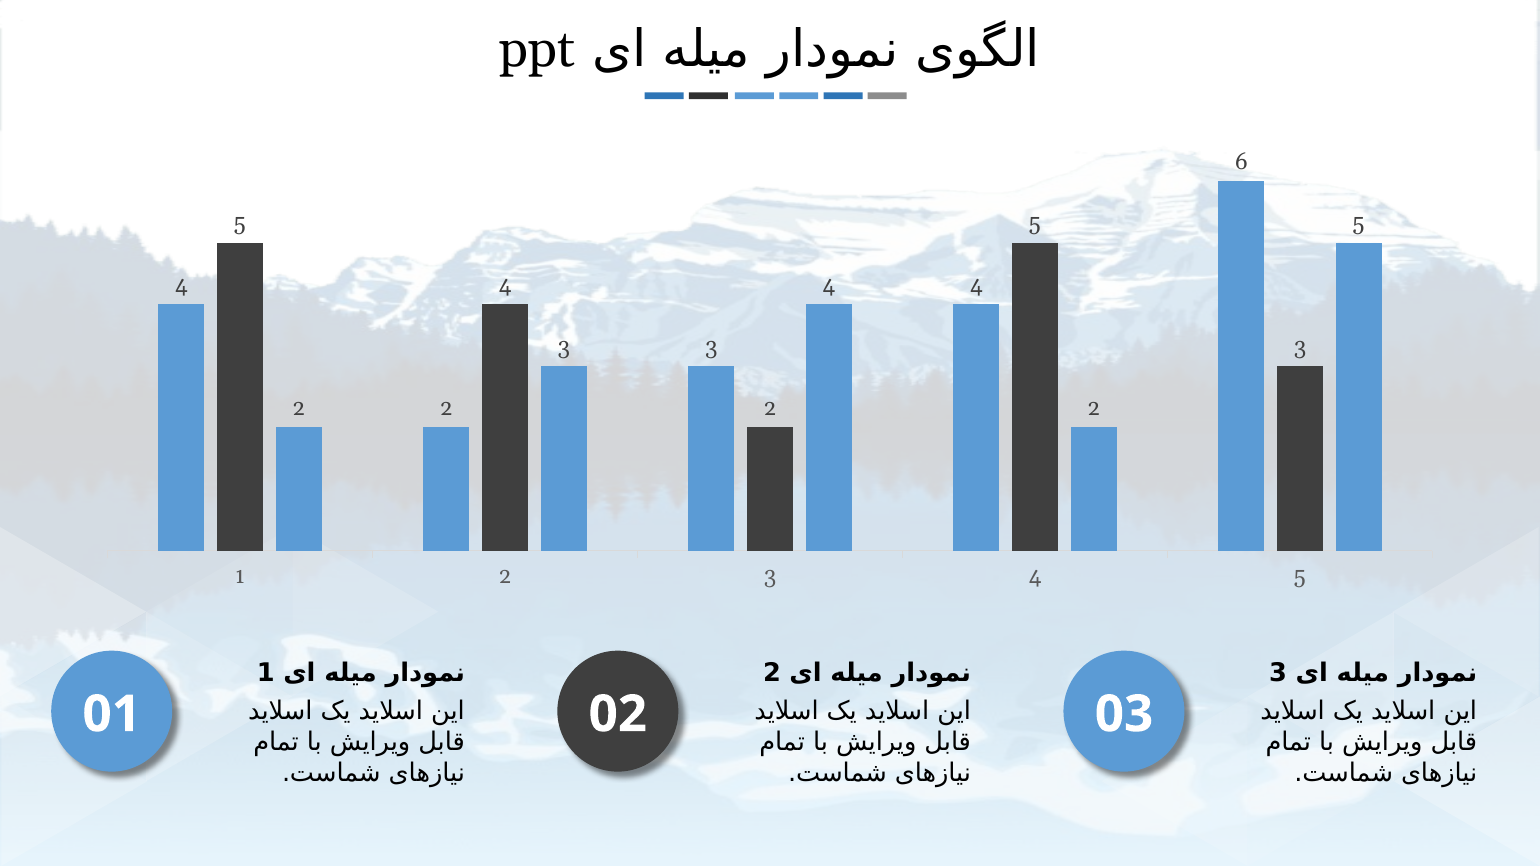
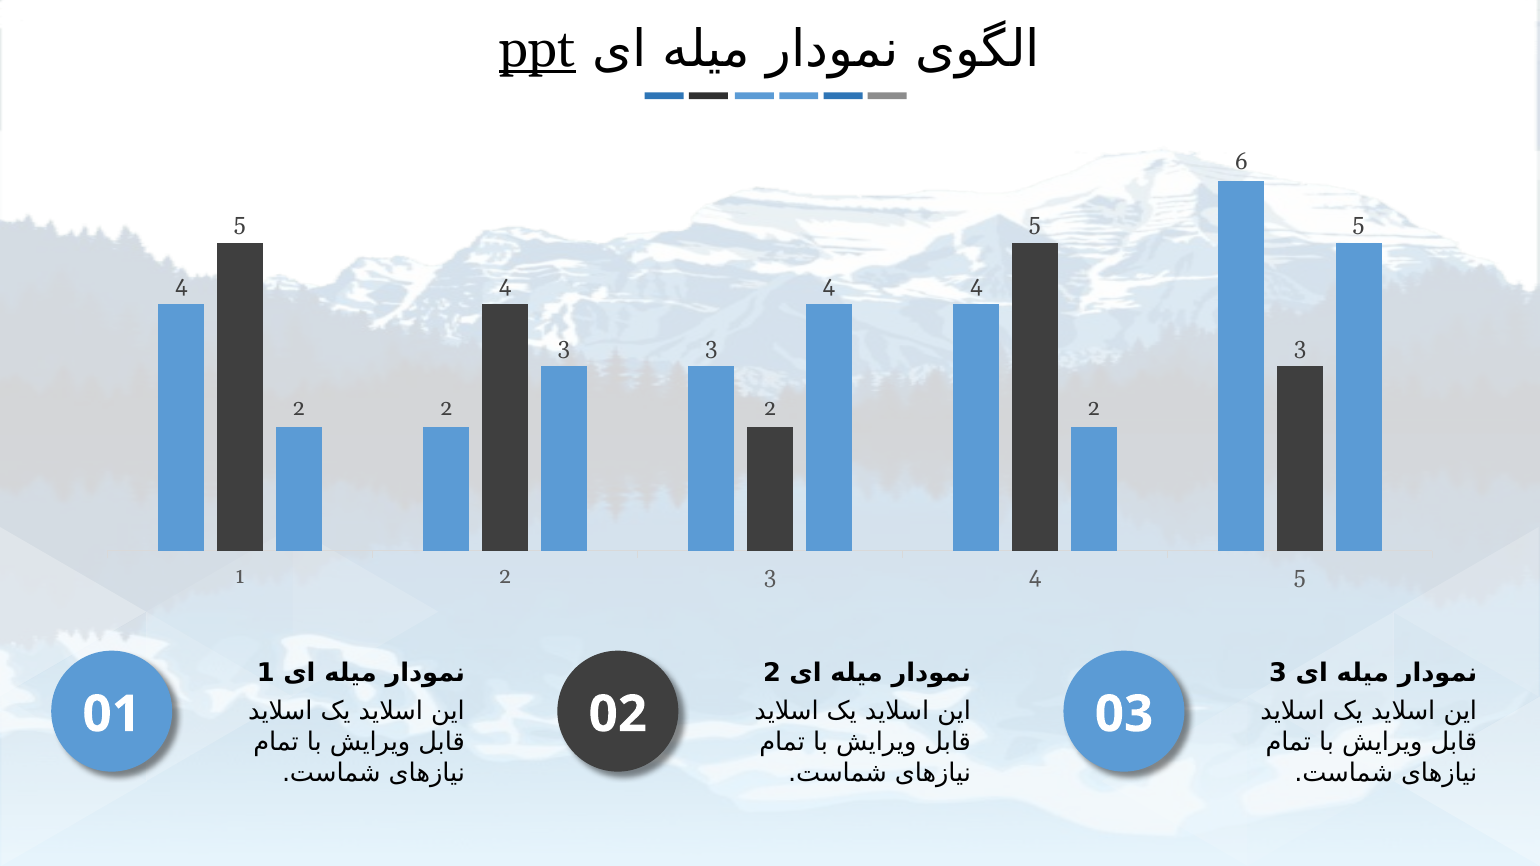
ppt underline: none -> present (537, 49)
